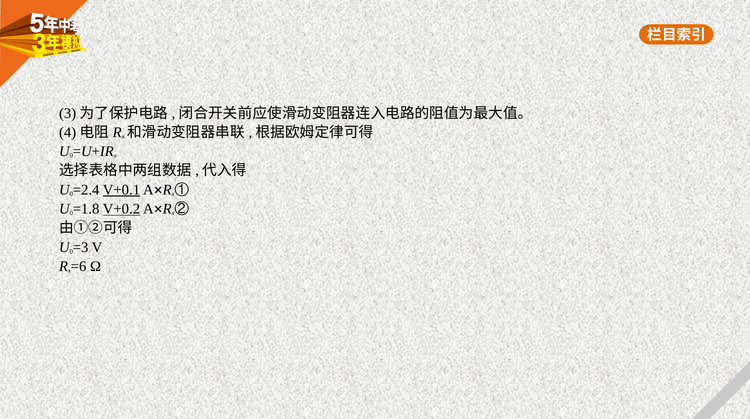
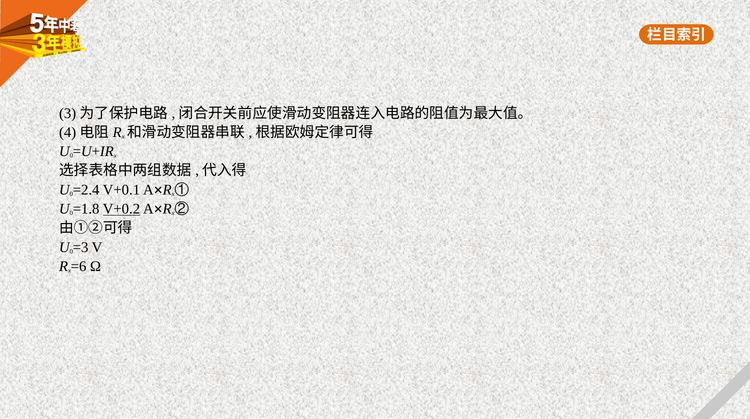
V+0.1 underline: present -> none (121, 190)
